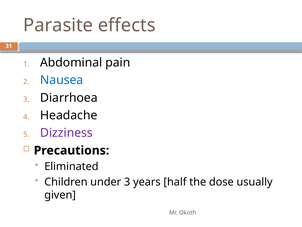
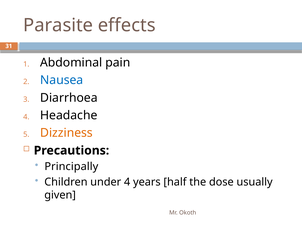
Dizziness colour: purple -> orange (66, 133)
Eliminated: Eliminated -> Principally (71, 166)
under 3: 3 -> 4 (127, 182)
